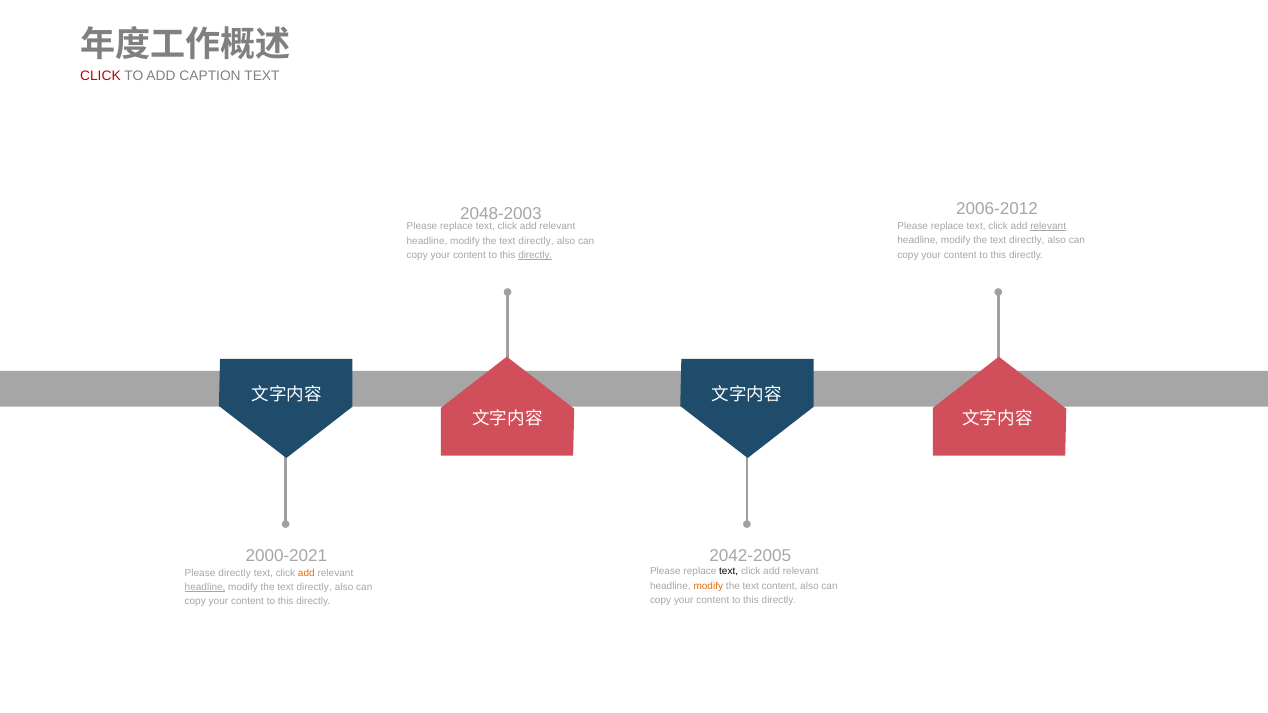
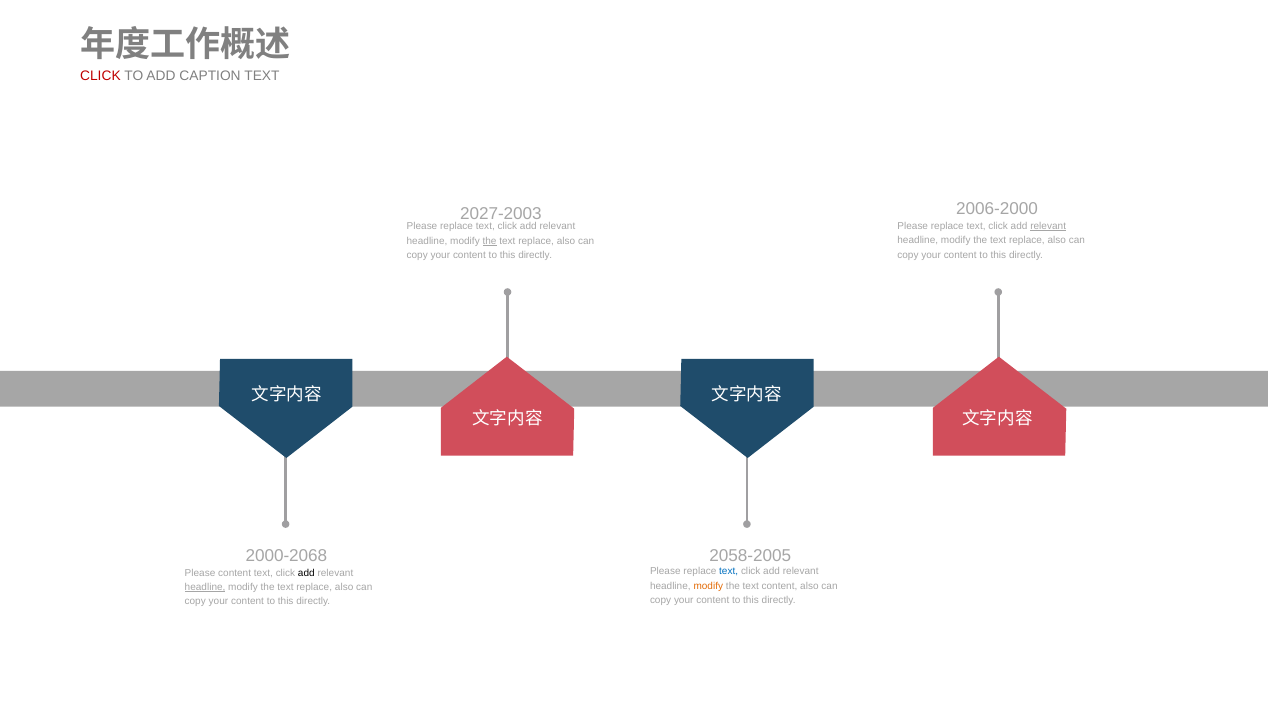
2006-2012: 2006-2012 -> 2006-2000 (997, 208)
2048-2003: 2048-2003 -> 2027-2003 (501, 214)
directly: directly -> replace (1027, 241)
the underline: none -> present (490, 241)
directly: directly -> replace (536, 241)
directly underline: present -> none (535, 255)
2000-2021: 2000-2021 -> 2000-2068 (286, 556)
2042-2005: 2042-2005 -> 2058-2005 (750, 556)
text colour: black -> blue (729, 572)
Please directly: directly -> content (235, 573)
add colour: orange -> black (306, 573)
directly: directly -> replace (314, 587)
